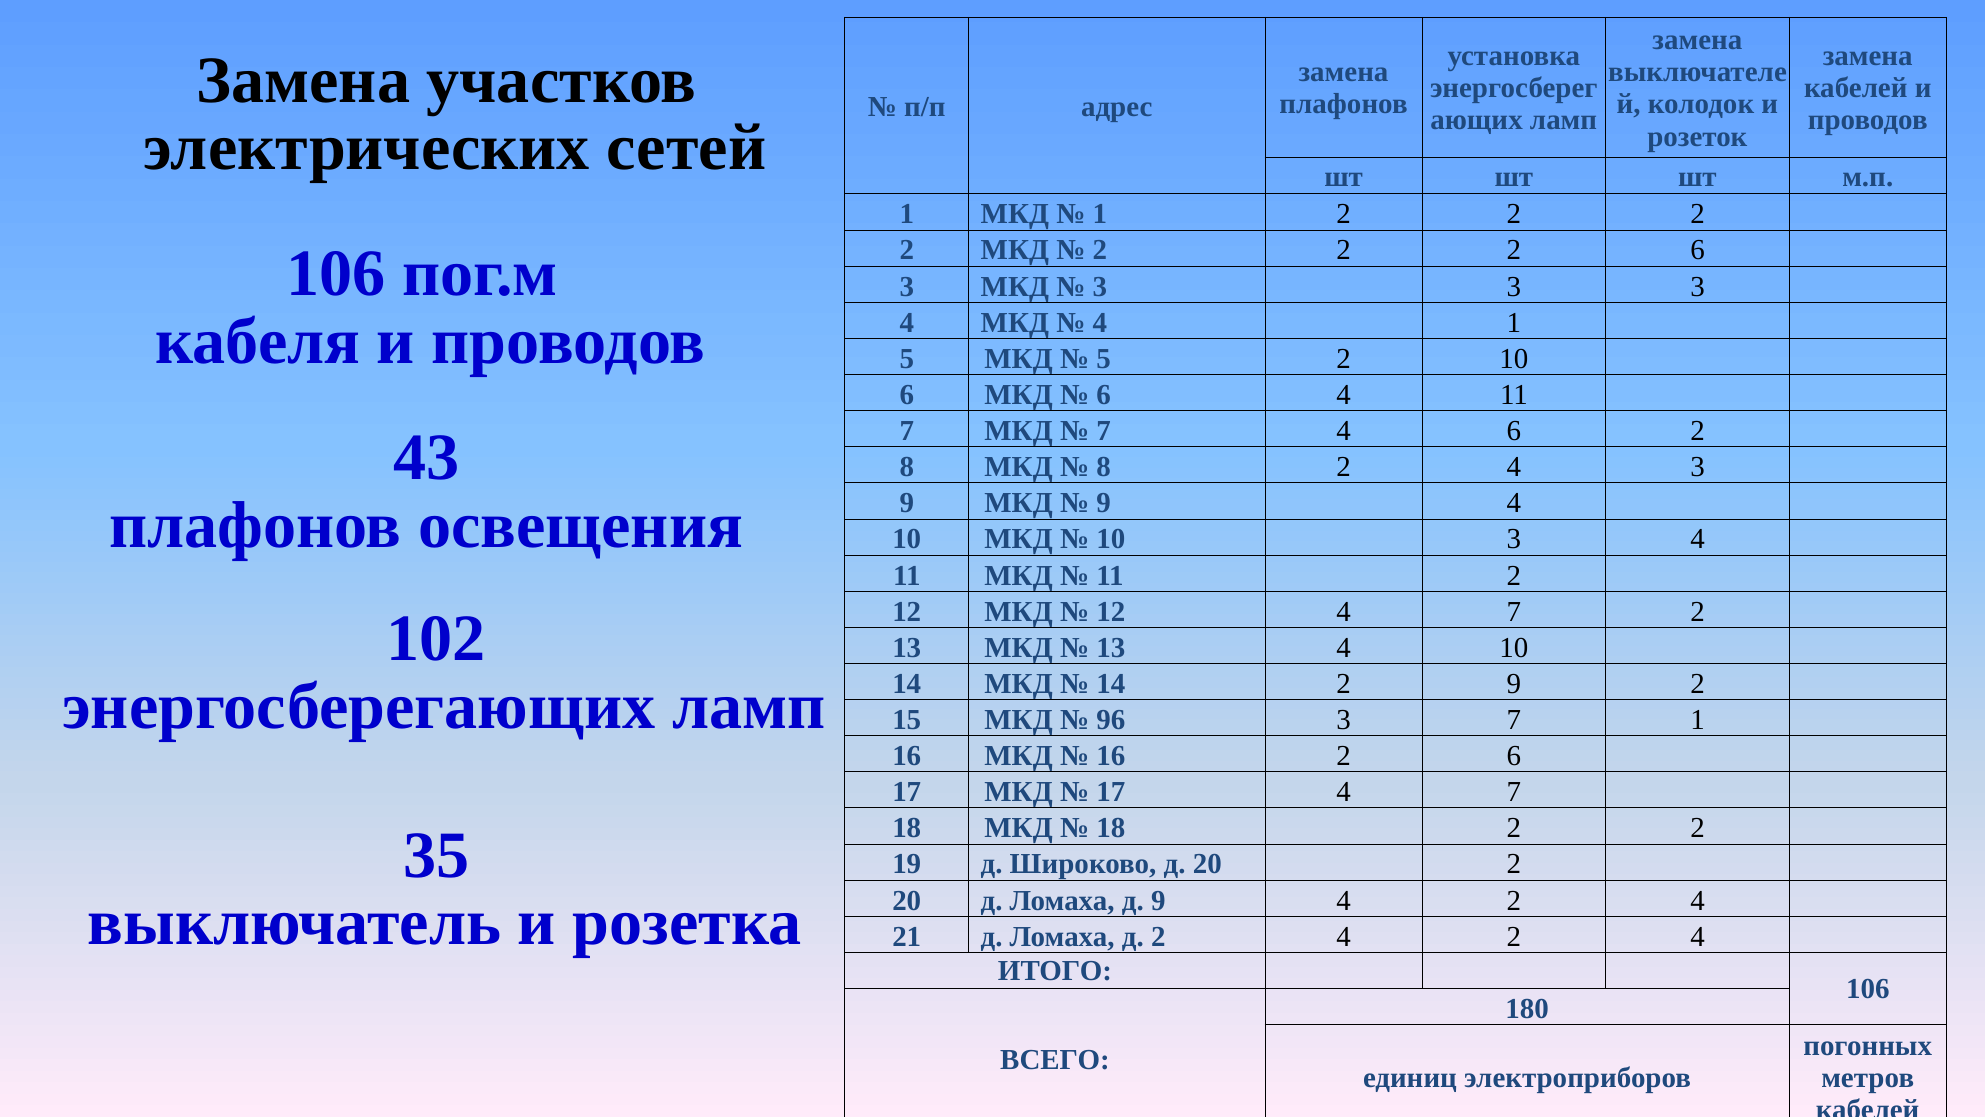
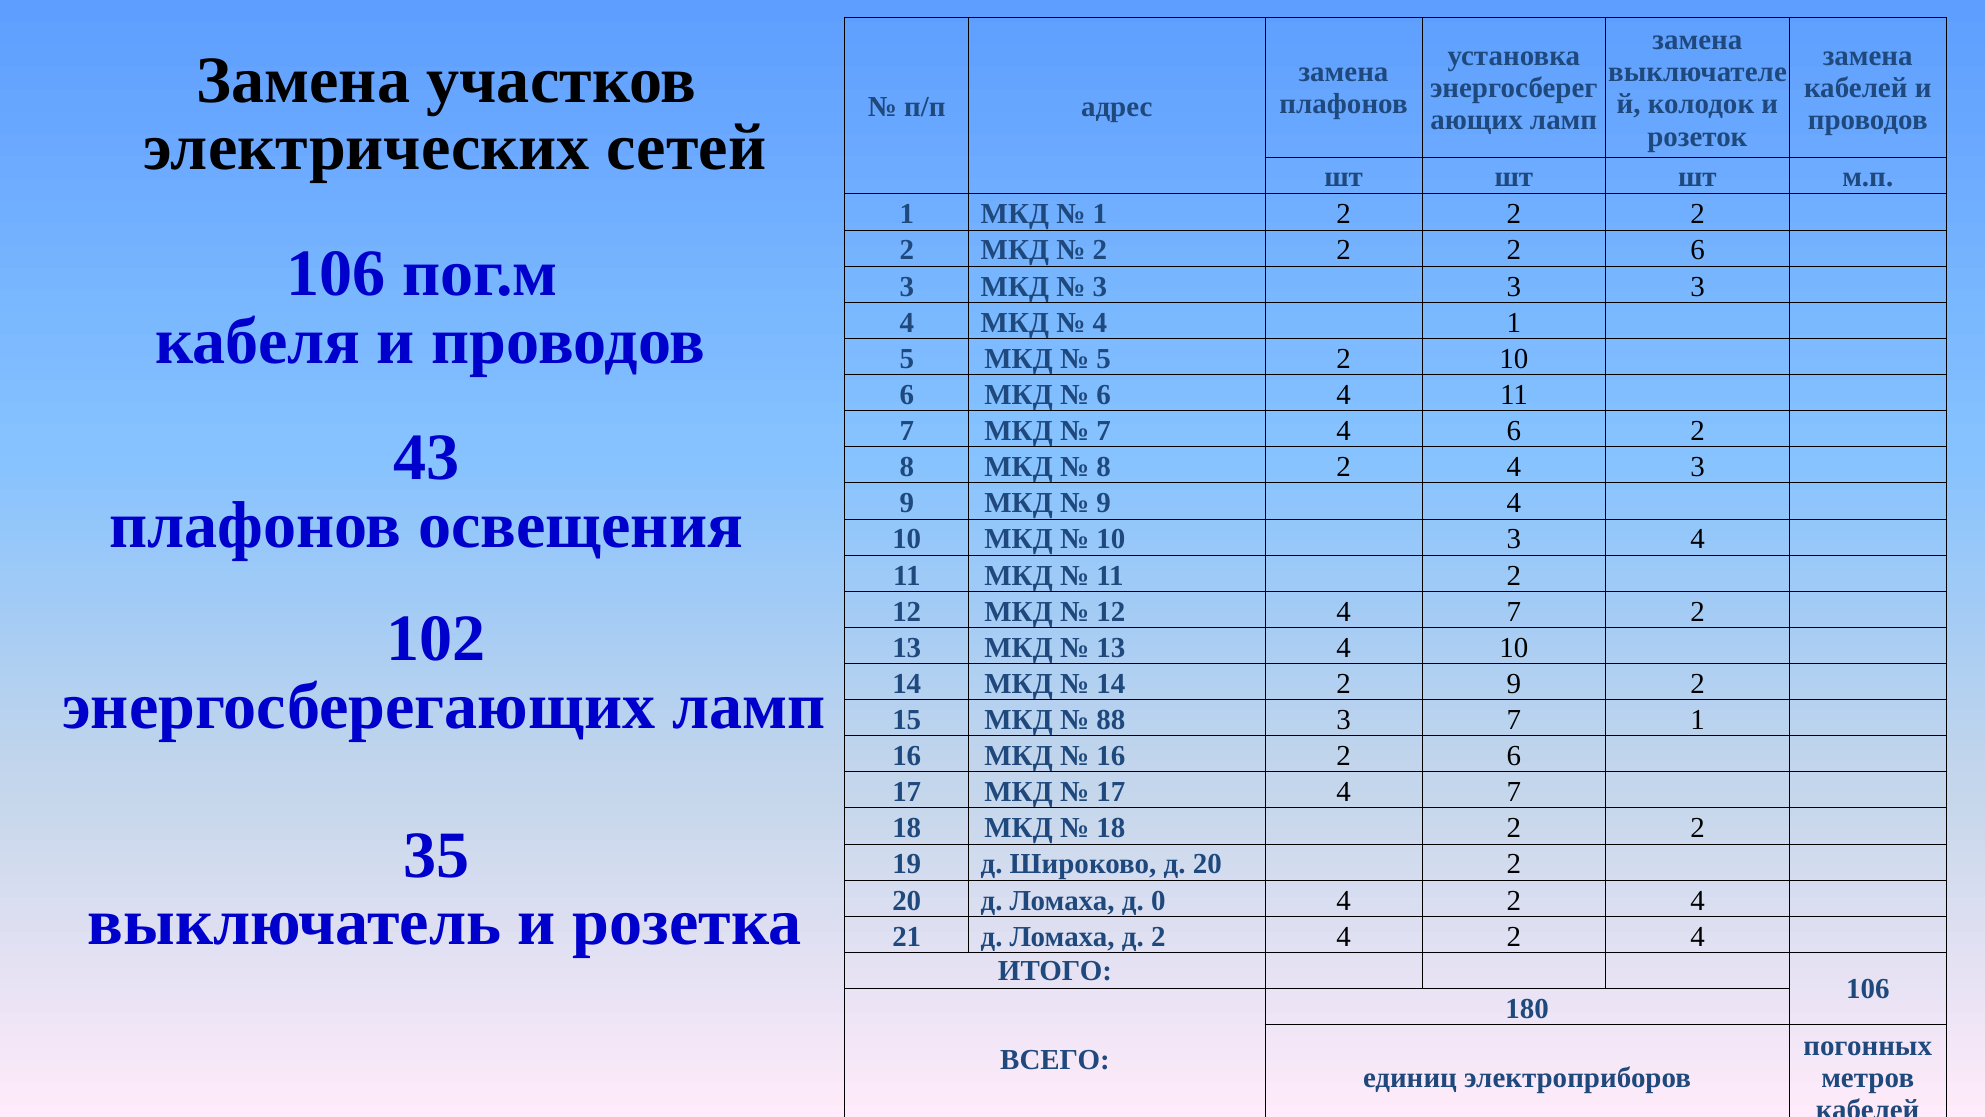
96: 96 -> 88 (1111, 720)
д 9: 9 -> 0 (1158, 900)
